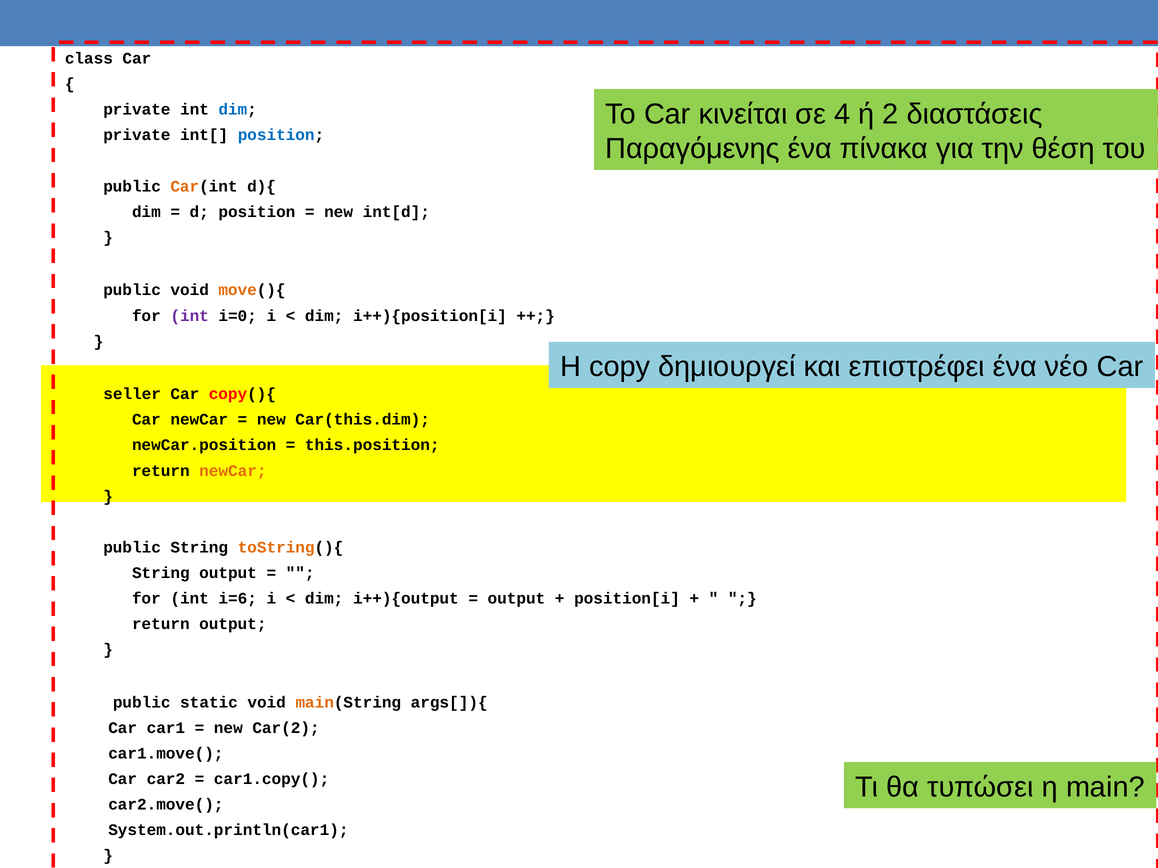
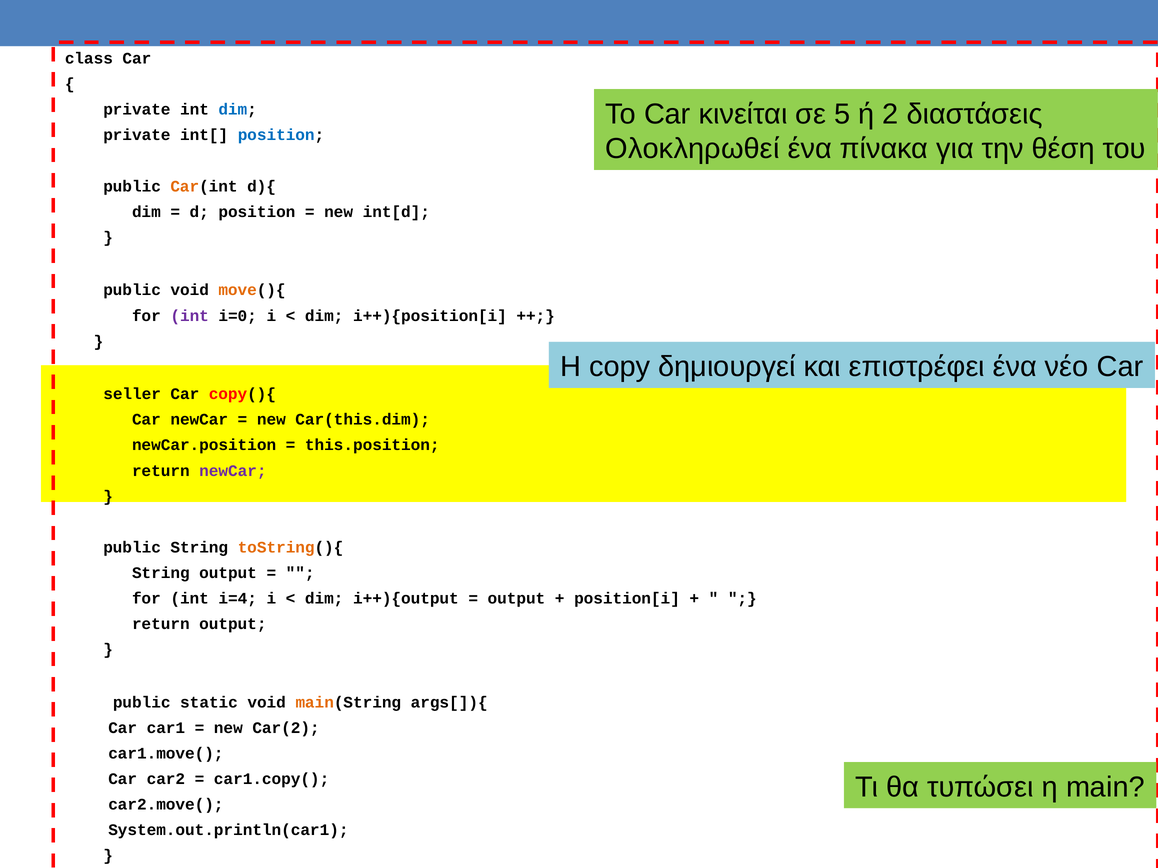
4: 4 -> 5 (842, 114)
Παραγόμενης: Παραγόμενης -> Ολοκληρωθεί (692, 149)
newCar colour: orange -> purple (233, 471)
i=6: i=6 -> i=4 (238, 599)
